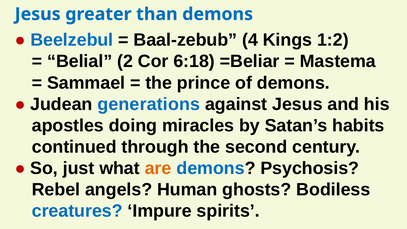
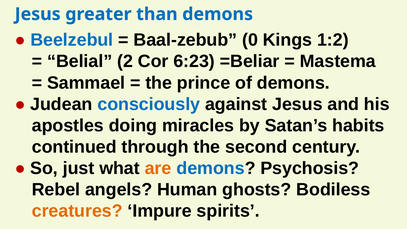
4: 4 -> 0 (250, 40)
6:18: 6:18 -> 6:23 (194, 61)
generations: generations -> consciously (149, 104)
creatures colour: blue -> orange (77, 211)
